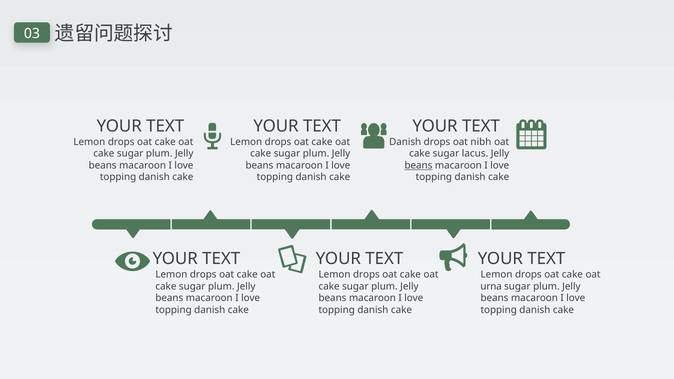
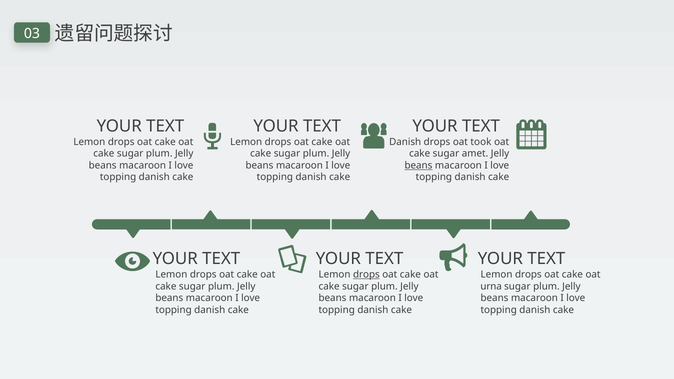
nibh: nibh -> took (481, 142)
lacus: lacus -> amet (475, 154)
drops underline: none -> present (366, 275)
